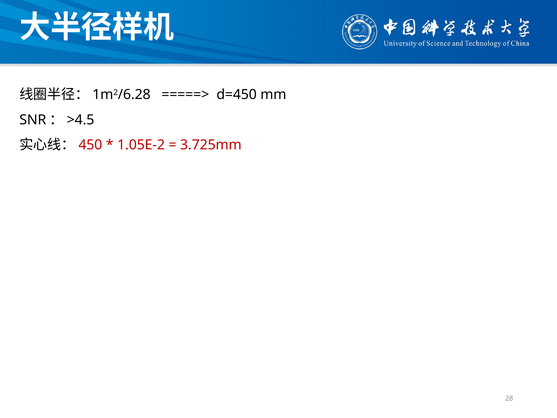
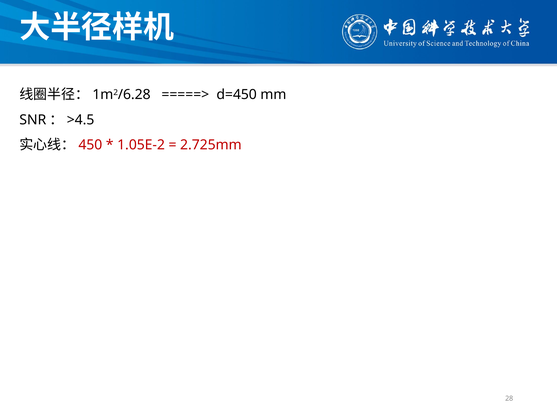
3.725mm: 3.725mm -> 2.725mm (211, 145)
